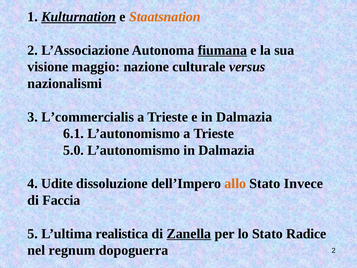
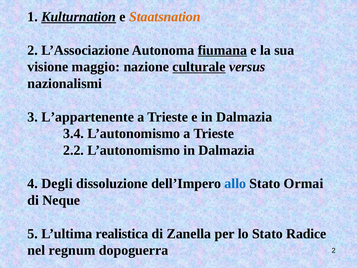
culturale underline: none -> present (199, 67)
L’commercialis: L’commercialis -> L’appartenente (88, 117)
6.1: 6.1 -> 3.4 (74, 133)
5.0: 5.0 -> 2.2 (74, 150)
Udite: Udite -> Degli (57, 183)
allo colour: orange -> blue (235, 183)
Invece: Invece -> Ormai (304, 183)
Faccia: Faccia -> Neque (61, 200)
Zanella underline: present -> none (189, 233)
